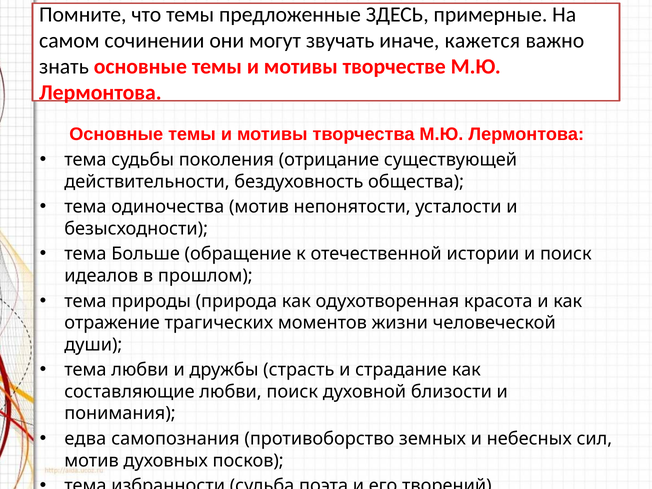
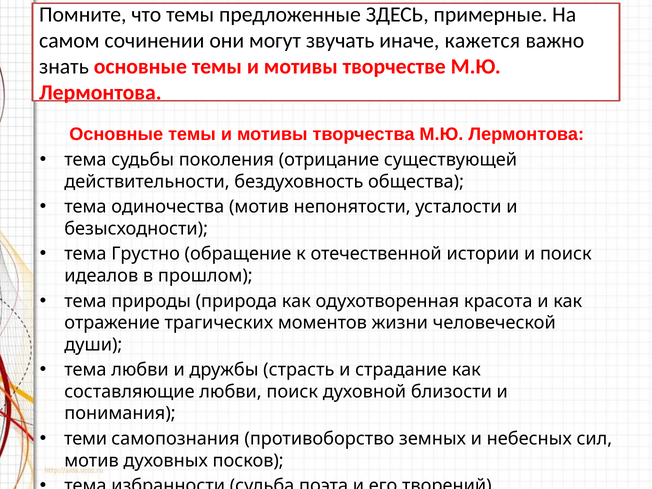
Больше: Больше -> Грустно (146, 254)
едва: едва -> теми (86, 439)
